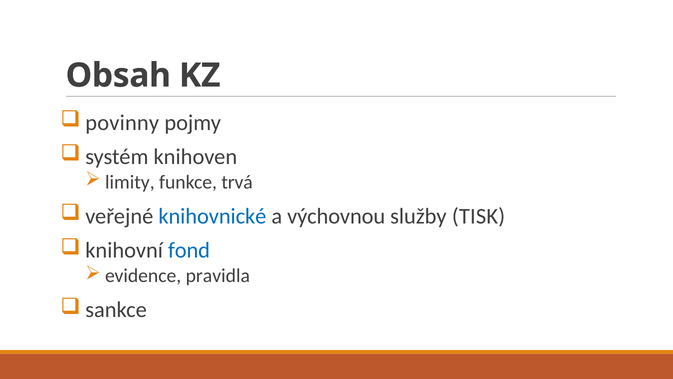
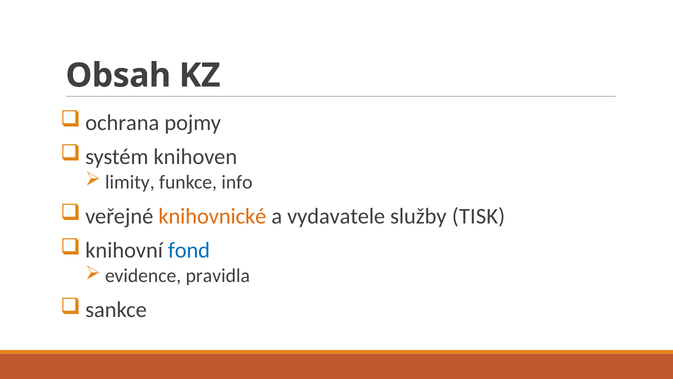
povinny: povinny -> ochrana (122, 123)
trvá: trvá -> info (237, 182)
knihovnické colour: blue -> orange (212, 216)
výchovnou: výchovnou -> vydavatele (336, 216)
